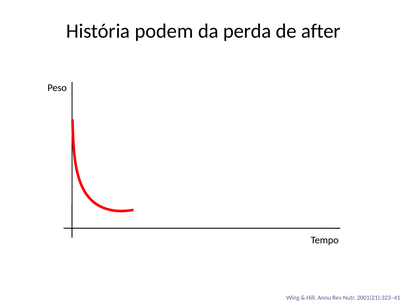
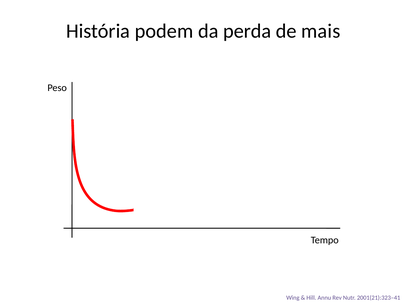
after: after -> mais (321, 31)
